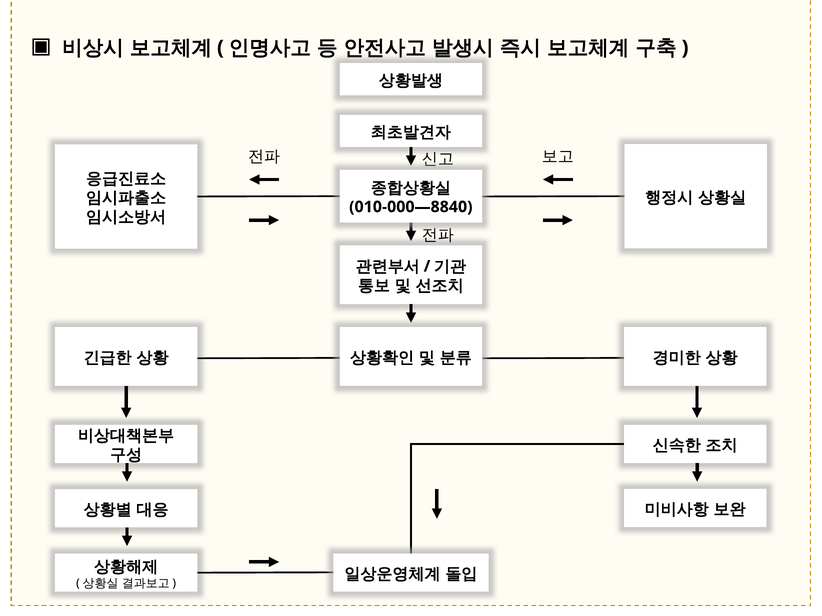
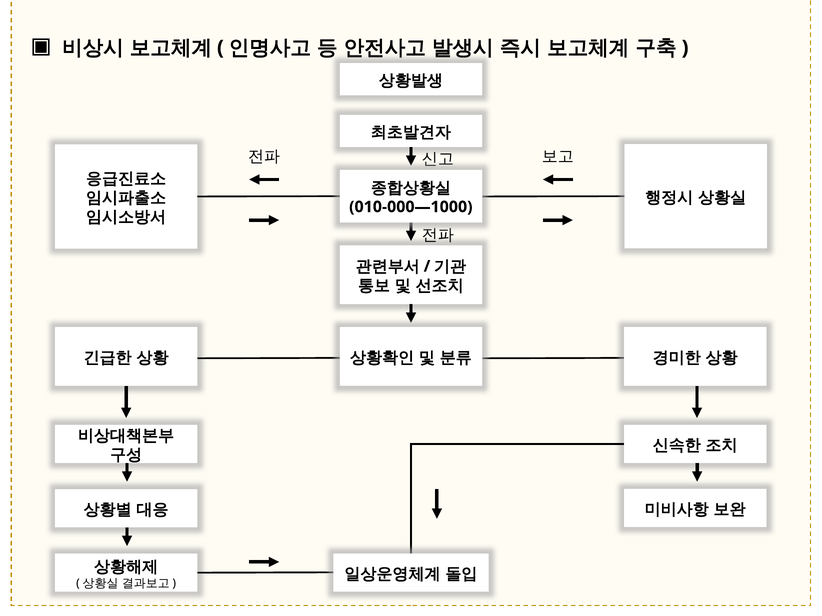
010-000—8840: 010-000—8840 -> 010-000—1000 (411, 207)
